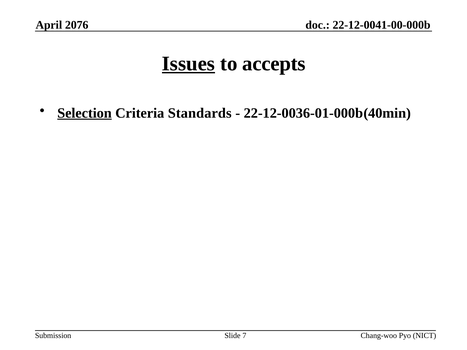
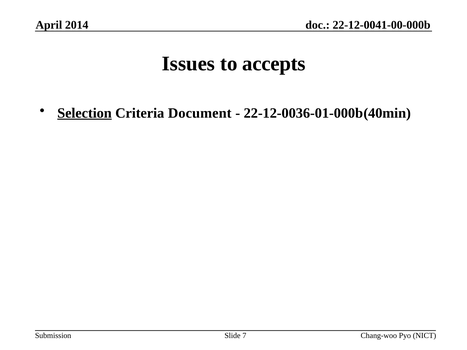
2076: 2076 -> 2014 (77, 25)
Issues underline: present -> none (188, 64)
Standards: Standards -> Document (200, 113)
